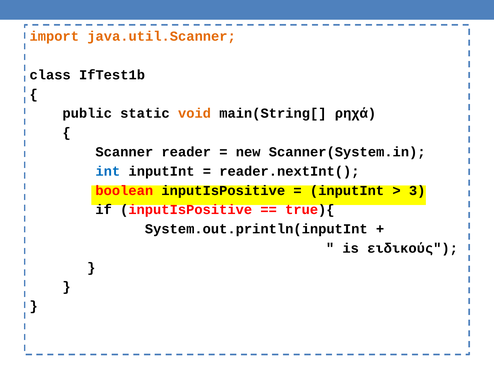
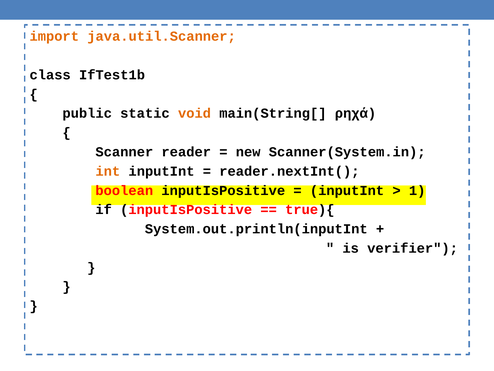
int colour: blue -> orange (108, 171)
3: 3 -> 1 (417, 190)
ειδικούς: ειδικούς -> verifier (413, 248)
